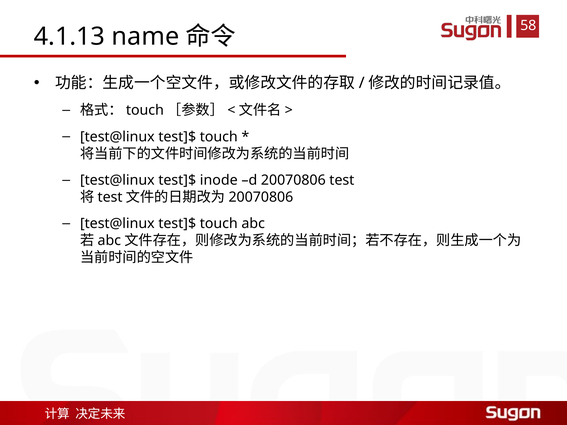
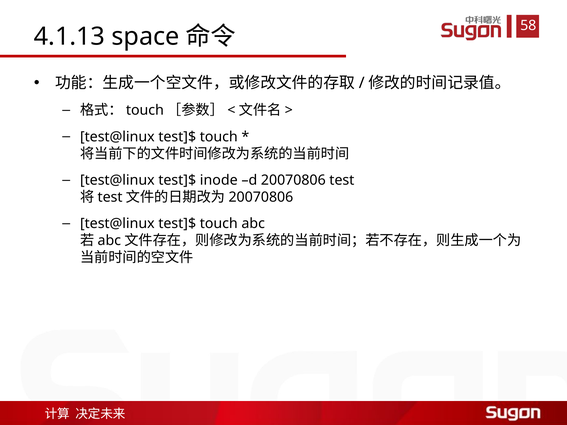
name: name -> space (145, 37)
